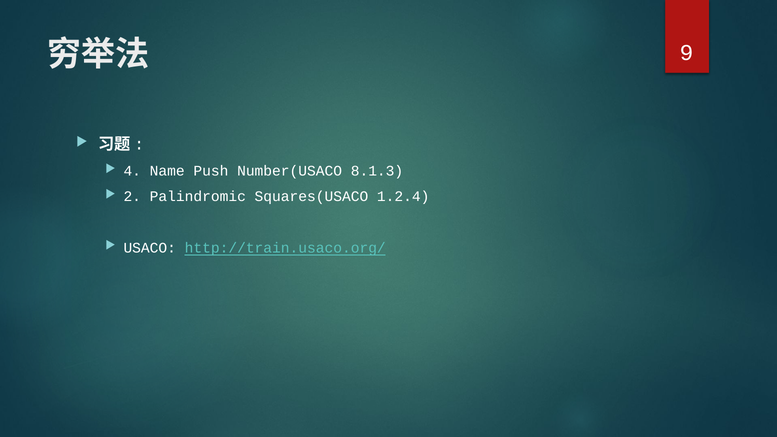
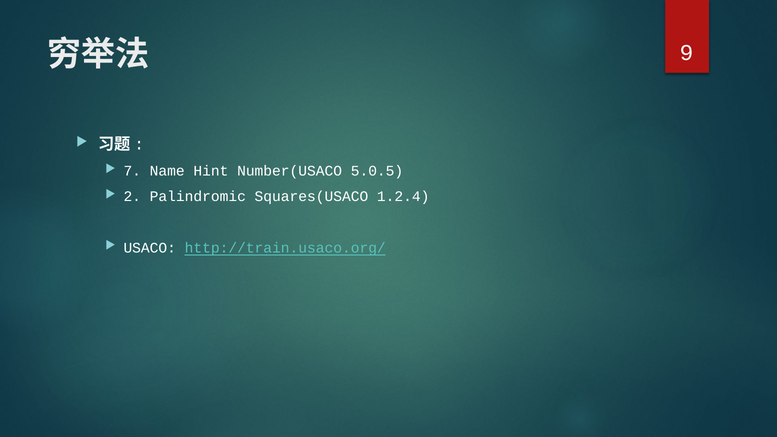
4: 4 -> 7 (132, 171)
Push: Push -> Hint (211, 171)
8.1.3: 8.1.3 -> 5.0.5 (377, 171)
